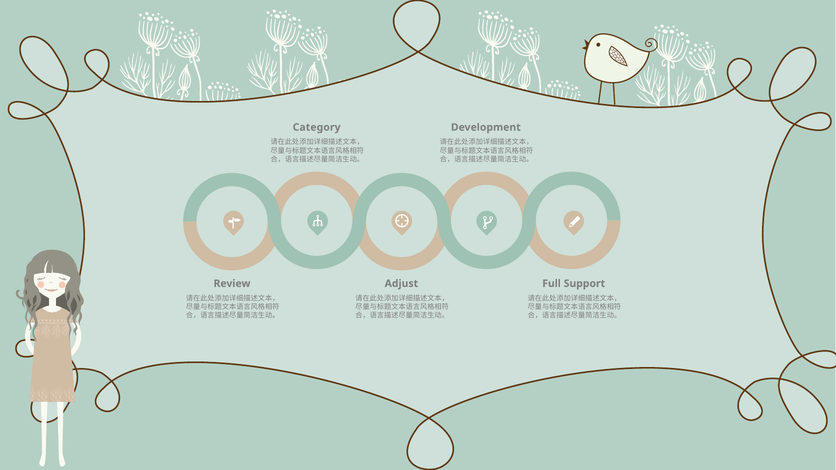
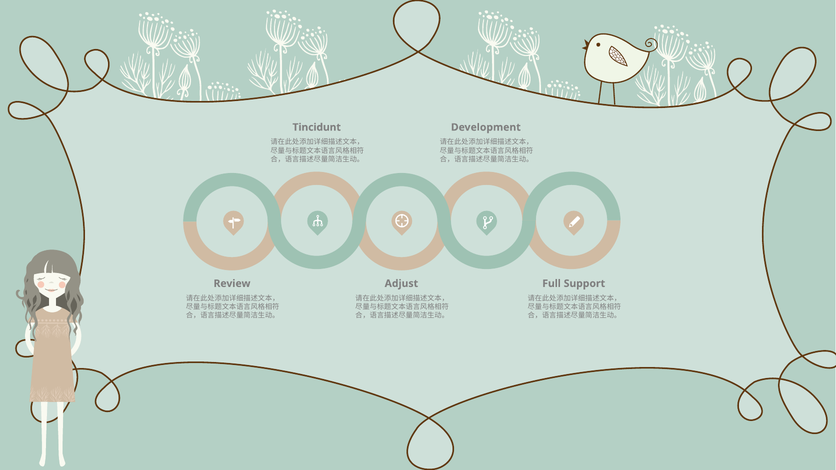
Category: Category -> Tincidunt (317, 127)
